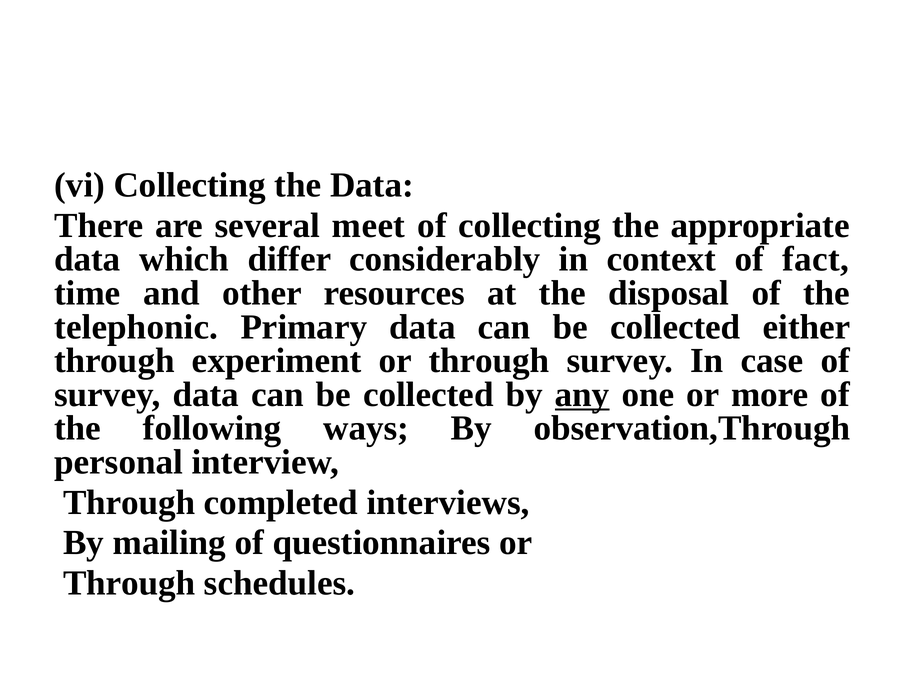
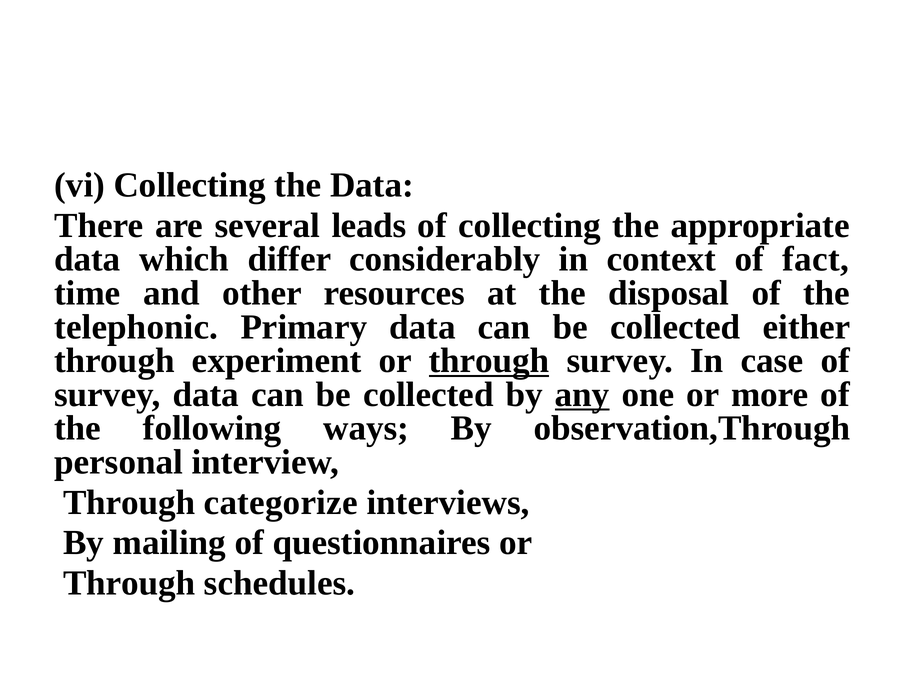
meet: meet -> leads (369, 225)
through underline: none -> present (489, 361)
completed: completed -> categorize (281, 502)
